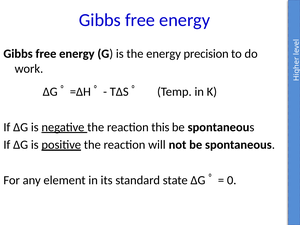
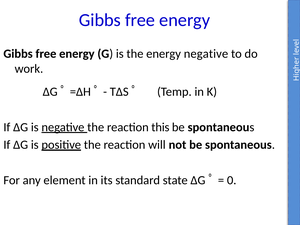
energy precision: precision -> negative (206, 54)
